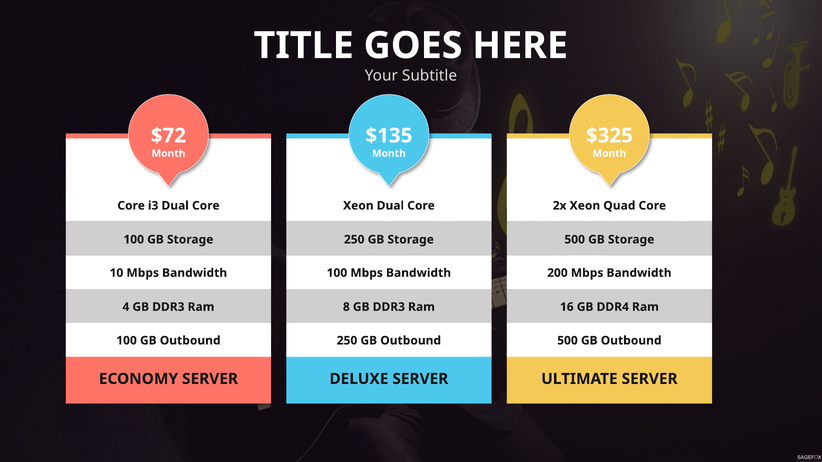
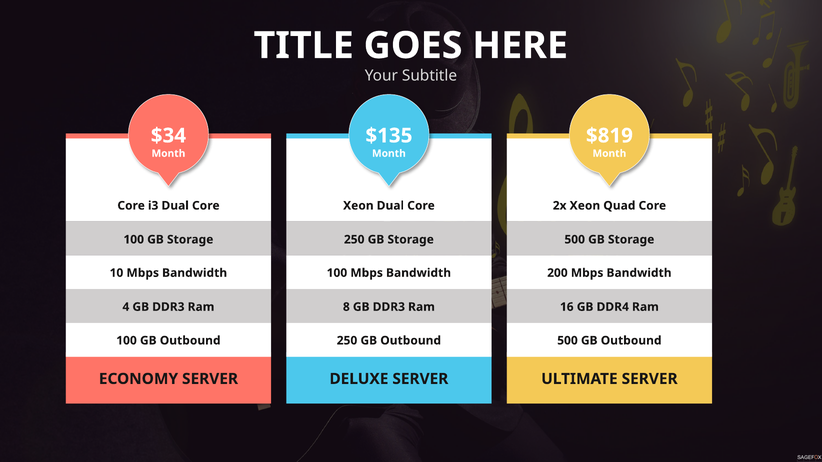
$72: $72 -> $34 (168, 136)
$325: $325 -> $819 (609, 136)
